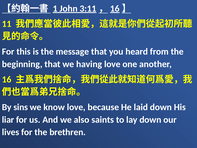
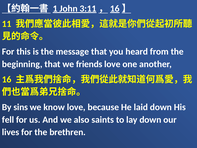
having: having -> friends (89, 64)
liar: liar -> fell (8, 119)
